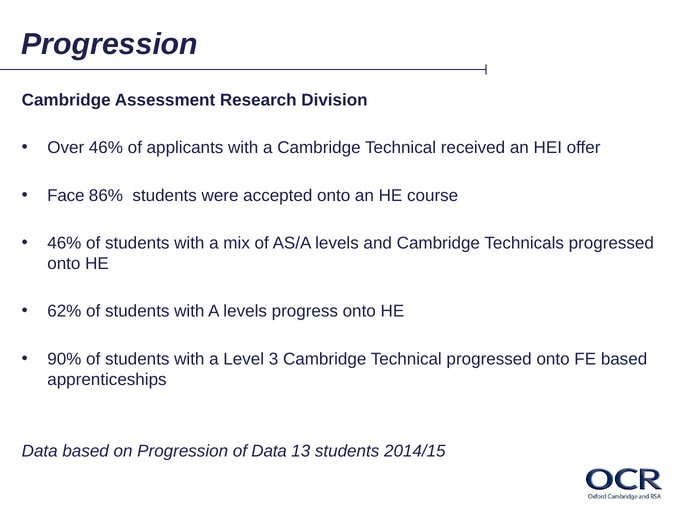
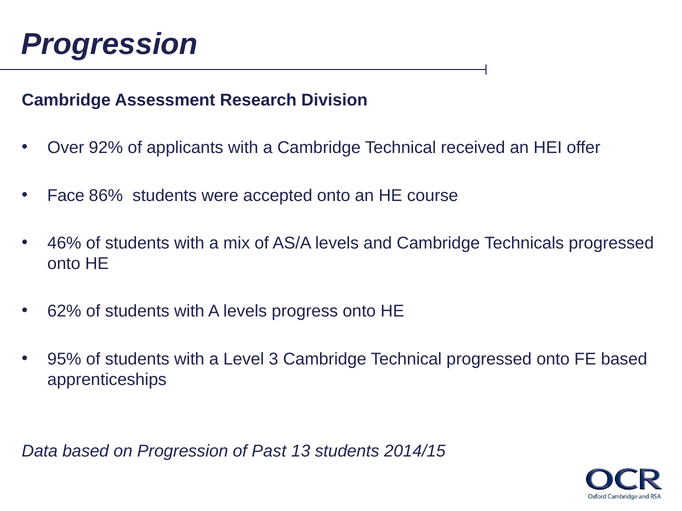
Over 46%: 46% -> 92% (106, 148)
90%: 90% -> 95% (64, 359)
of Data: Data -> Past (269, 451)
